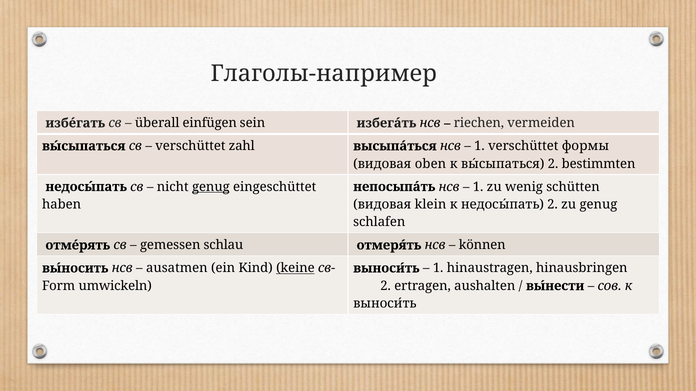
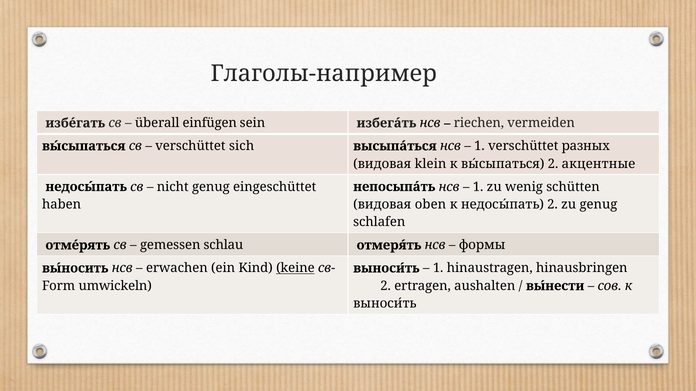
zahl: zahl -> sich (242, 146)
формы: формы -> разных (586, 146)
oben: oben -> klein (431, 164)
bestimmten: bestimmten -> акцентные (598, 164)
genug underline: present -> none (211, 187)
klein: klein -> oben (430, 205)
können: können -> формы (482, 245)
ausatmen: ausatmen -> erwachen (177, 268)
